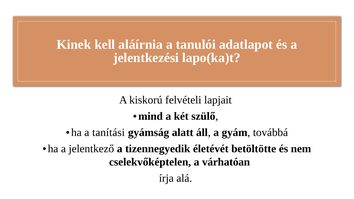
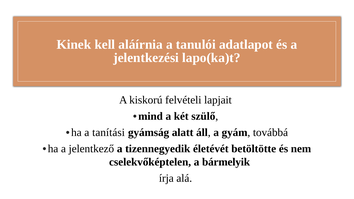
várhatóan: várhatóan -> bármelyik (226, 162)
